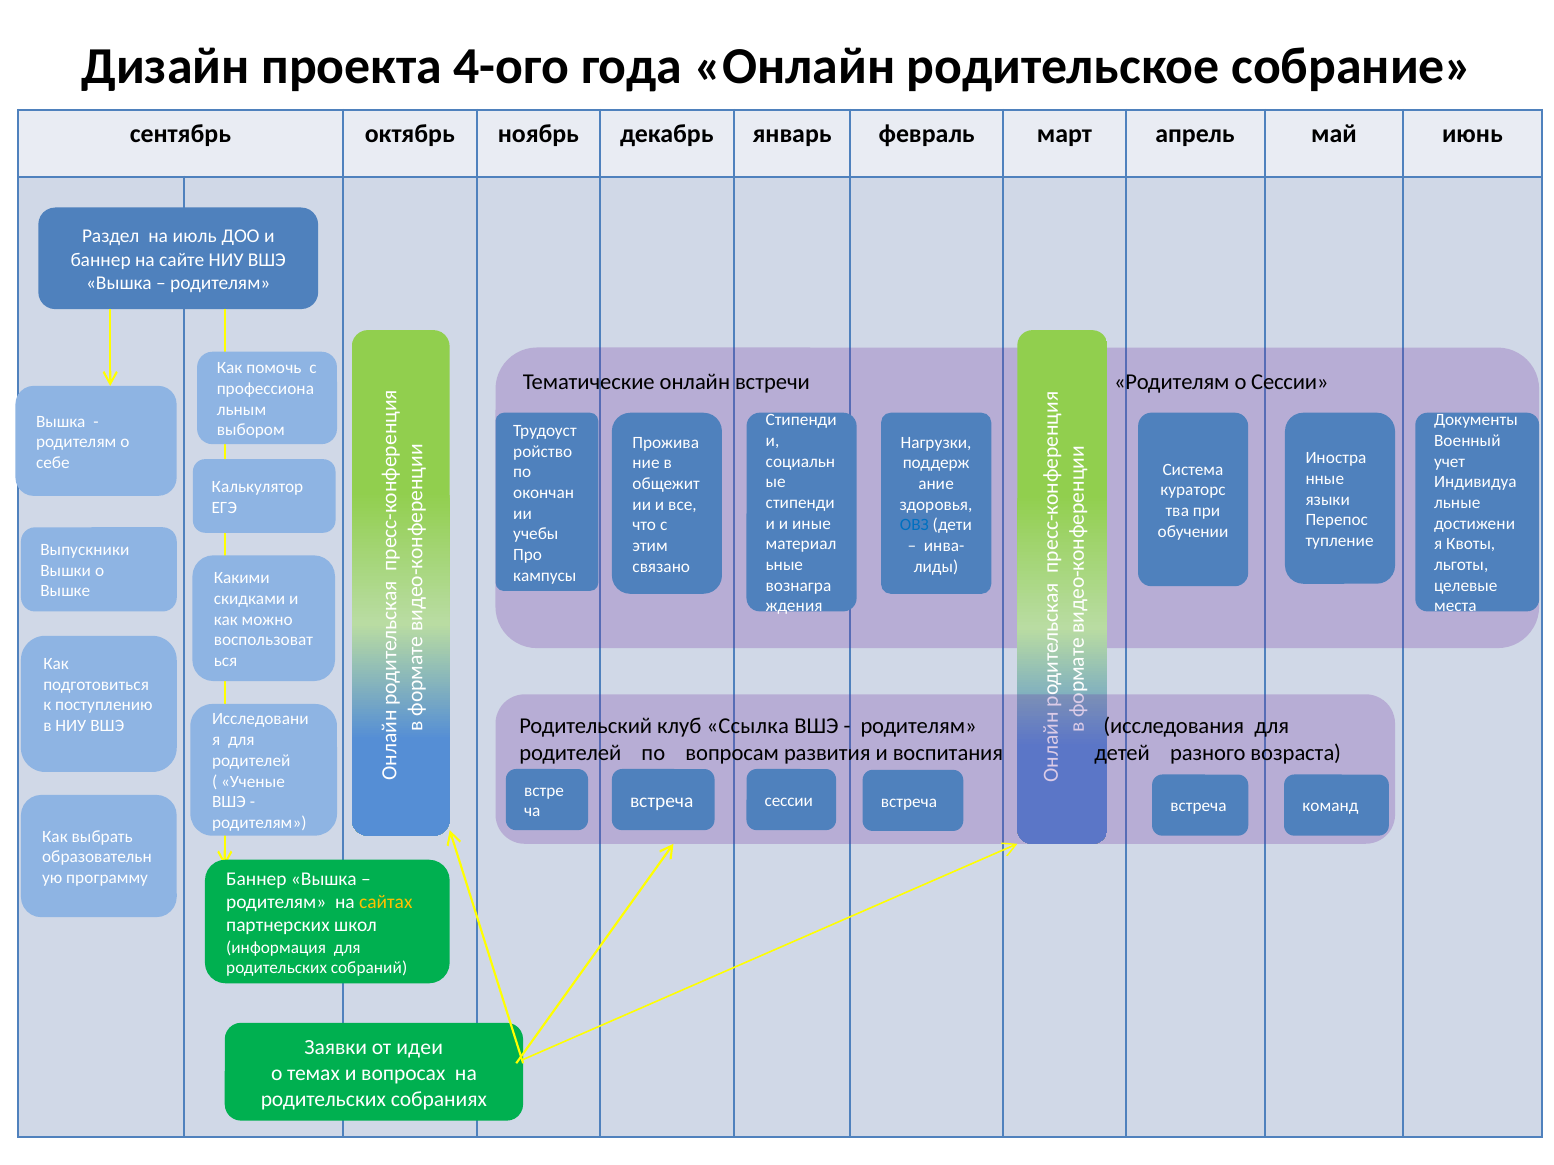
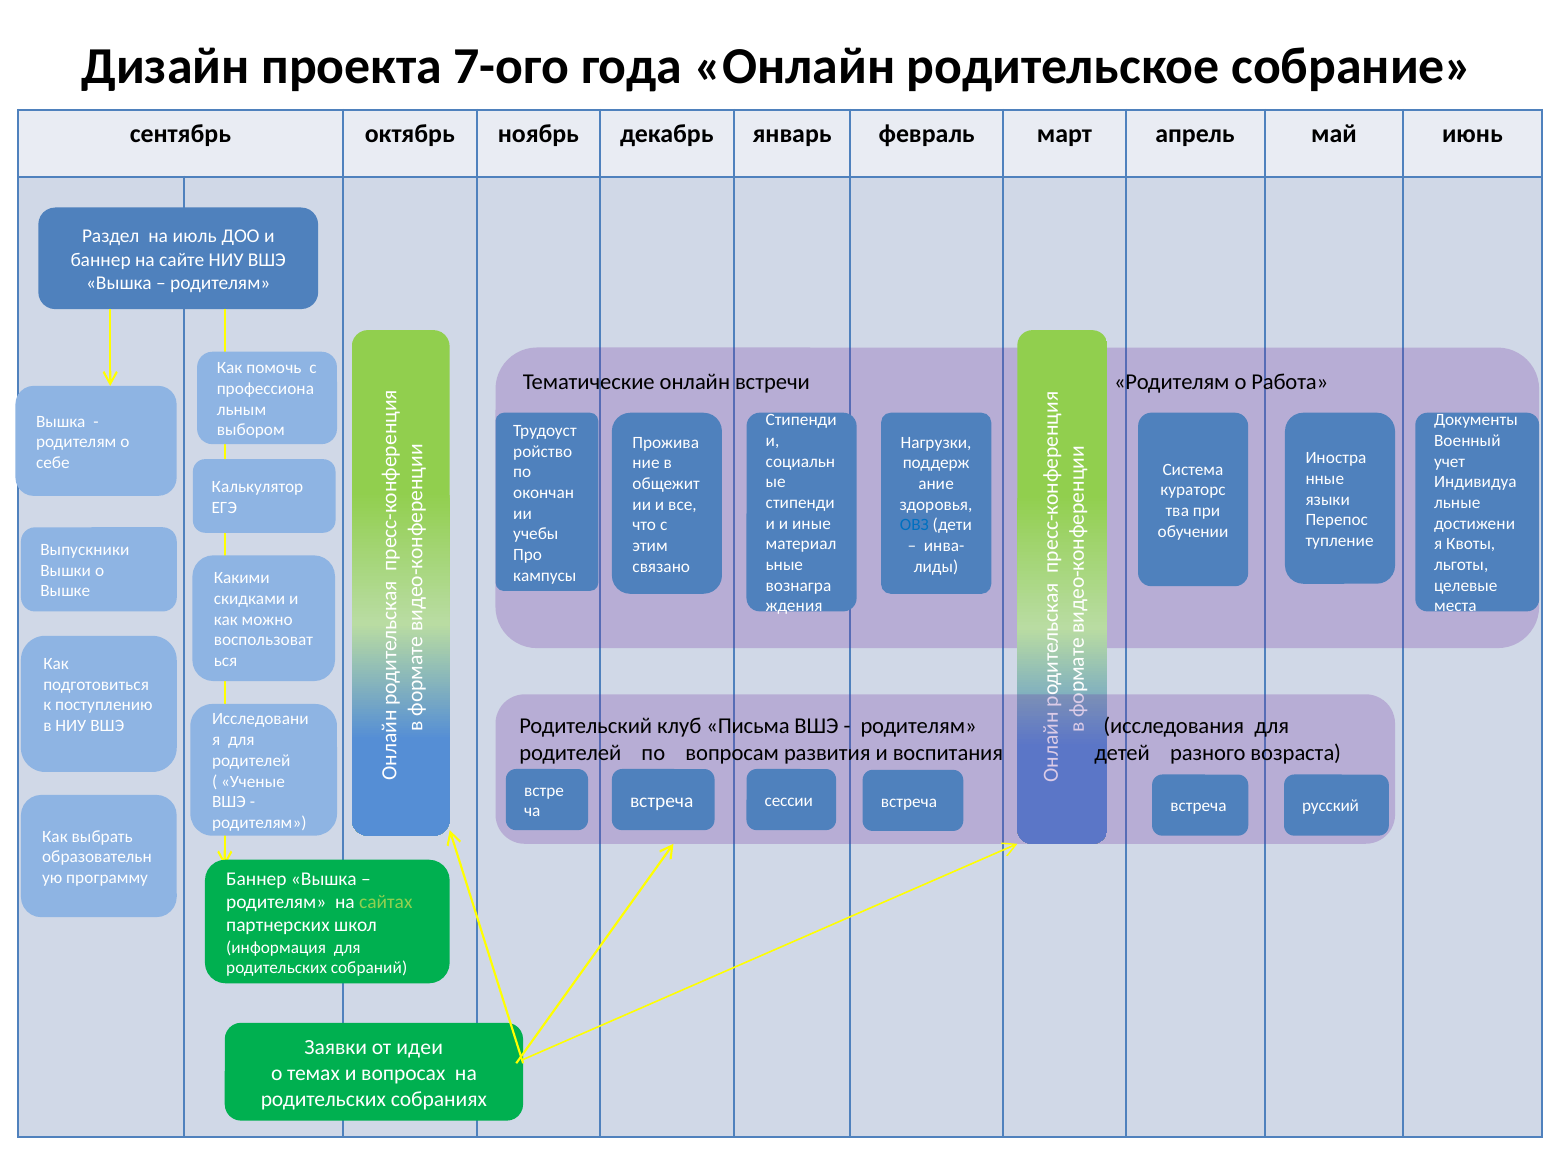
4-ого: 4-ого -> 7-ого (512, 67)
о Сессии: Сессии -> Работа (1290, 383)
Ссылка: Ссылка -> Письма (748, 726)
команд: команд -> русский (1331, 807)
сайтах colour: yellow -> light green (386, 903)
